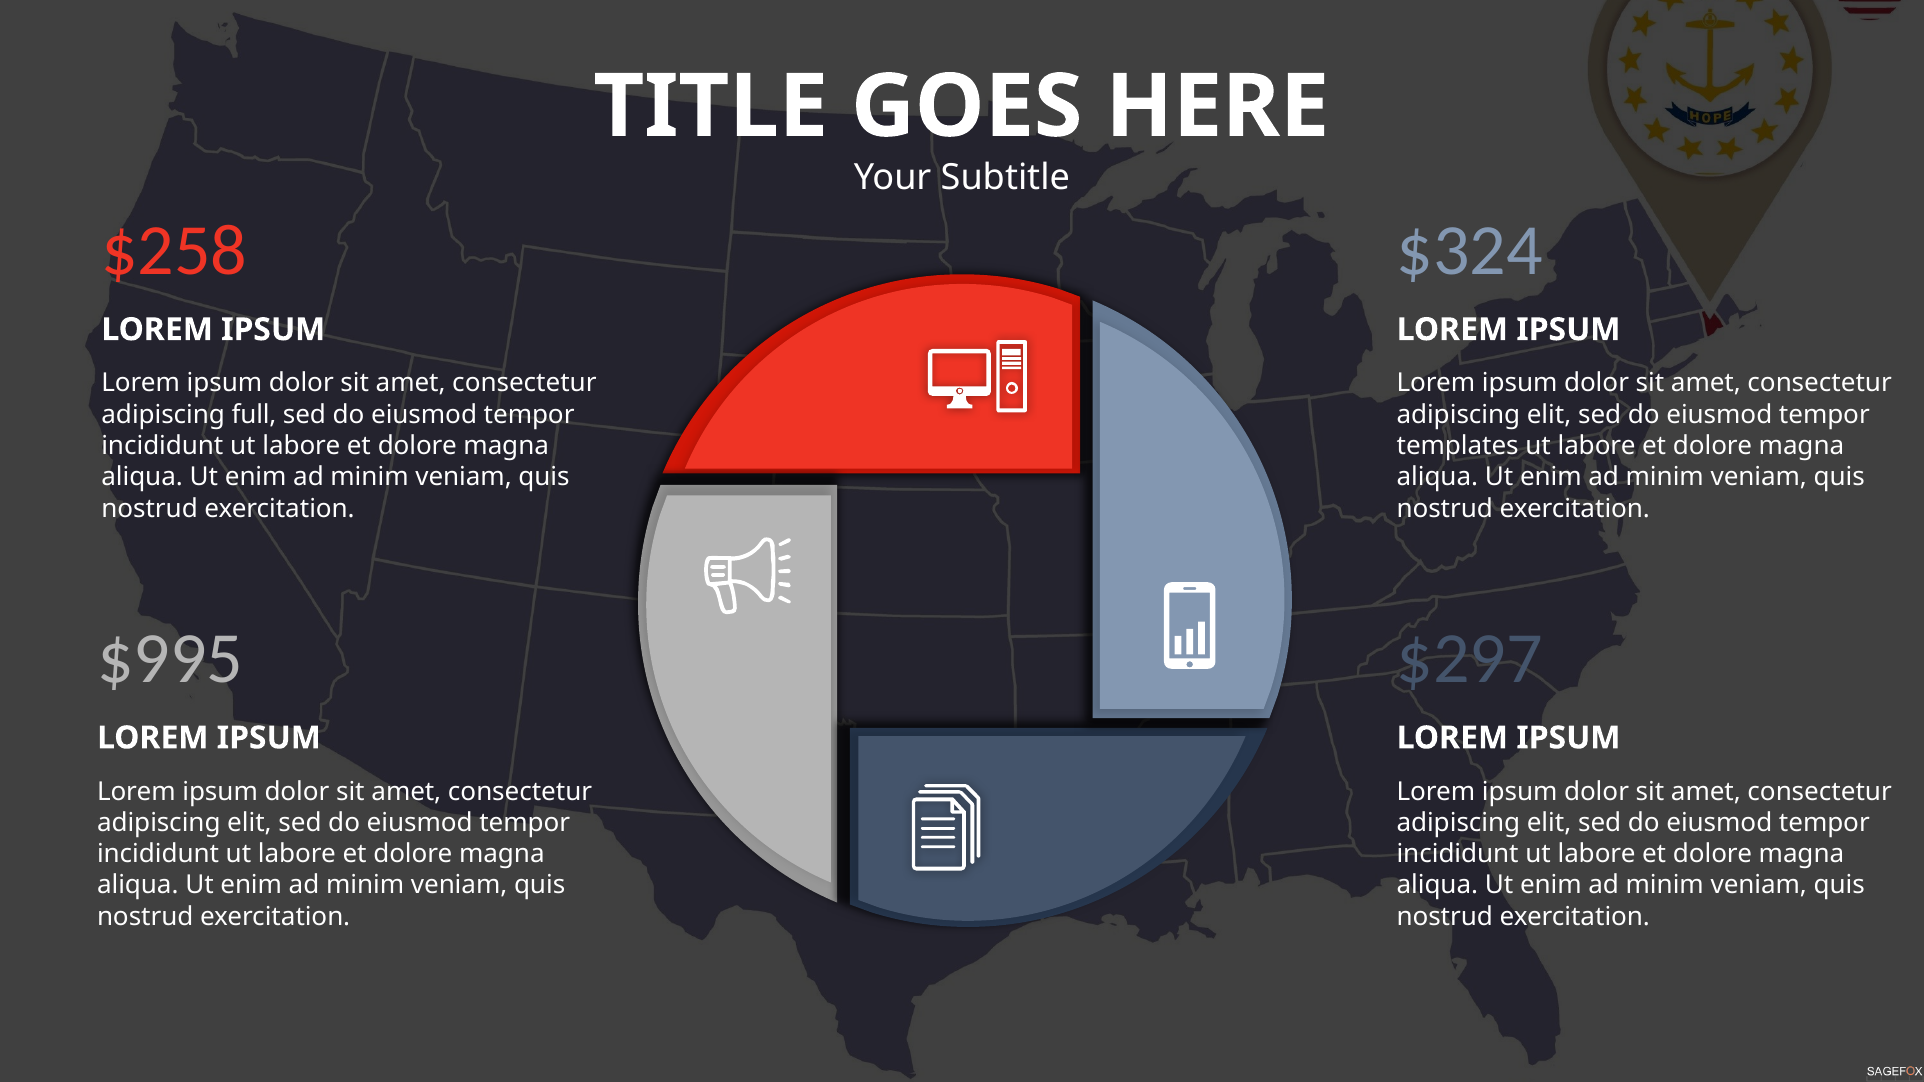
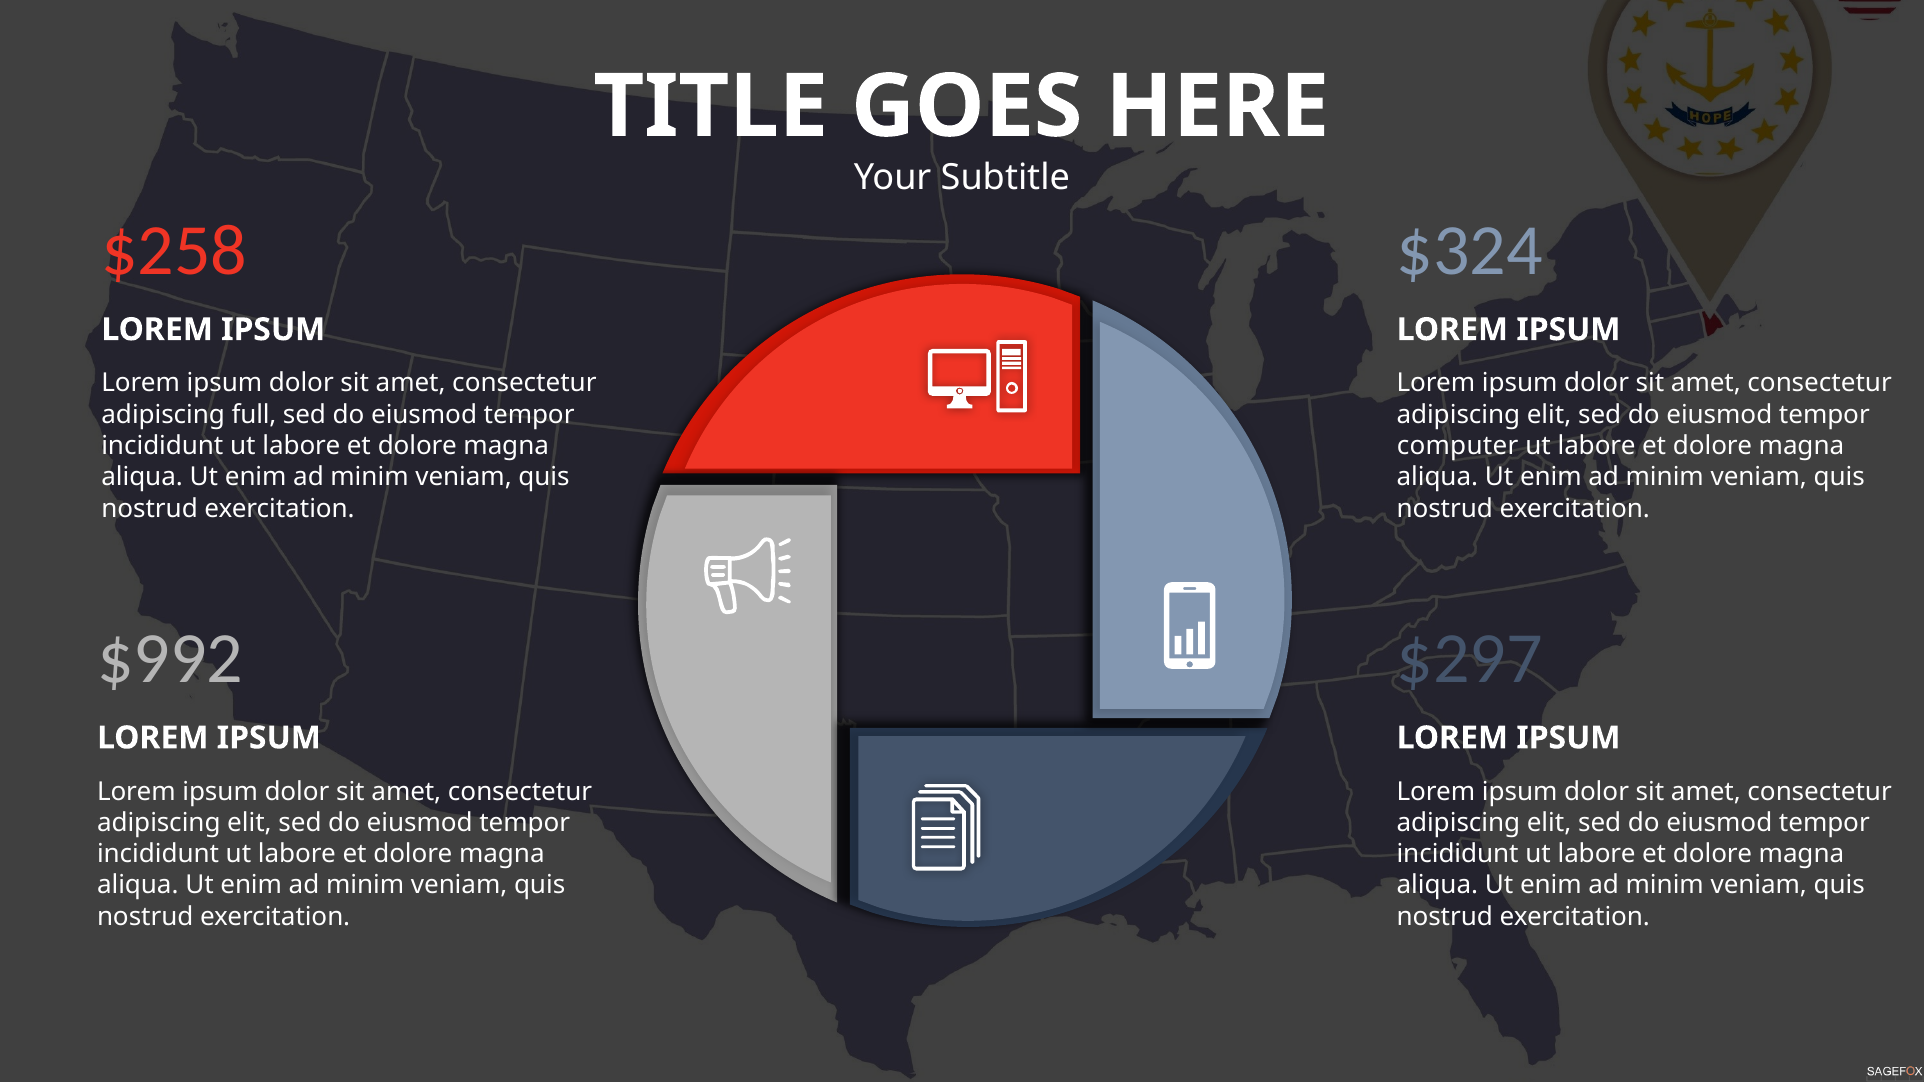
templates: templates -> computer (1458, 446)
$995: $995 -> $992 (170, 659)
